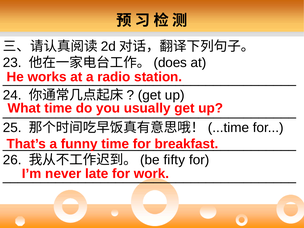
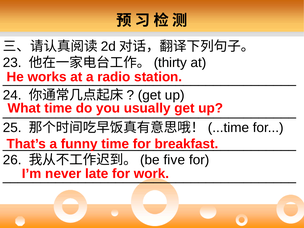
does: does -> thirty (170, 63)
fifty: fifty -> five (174, 160)
